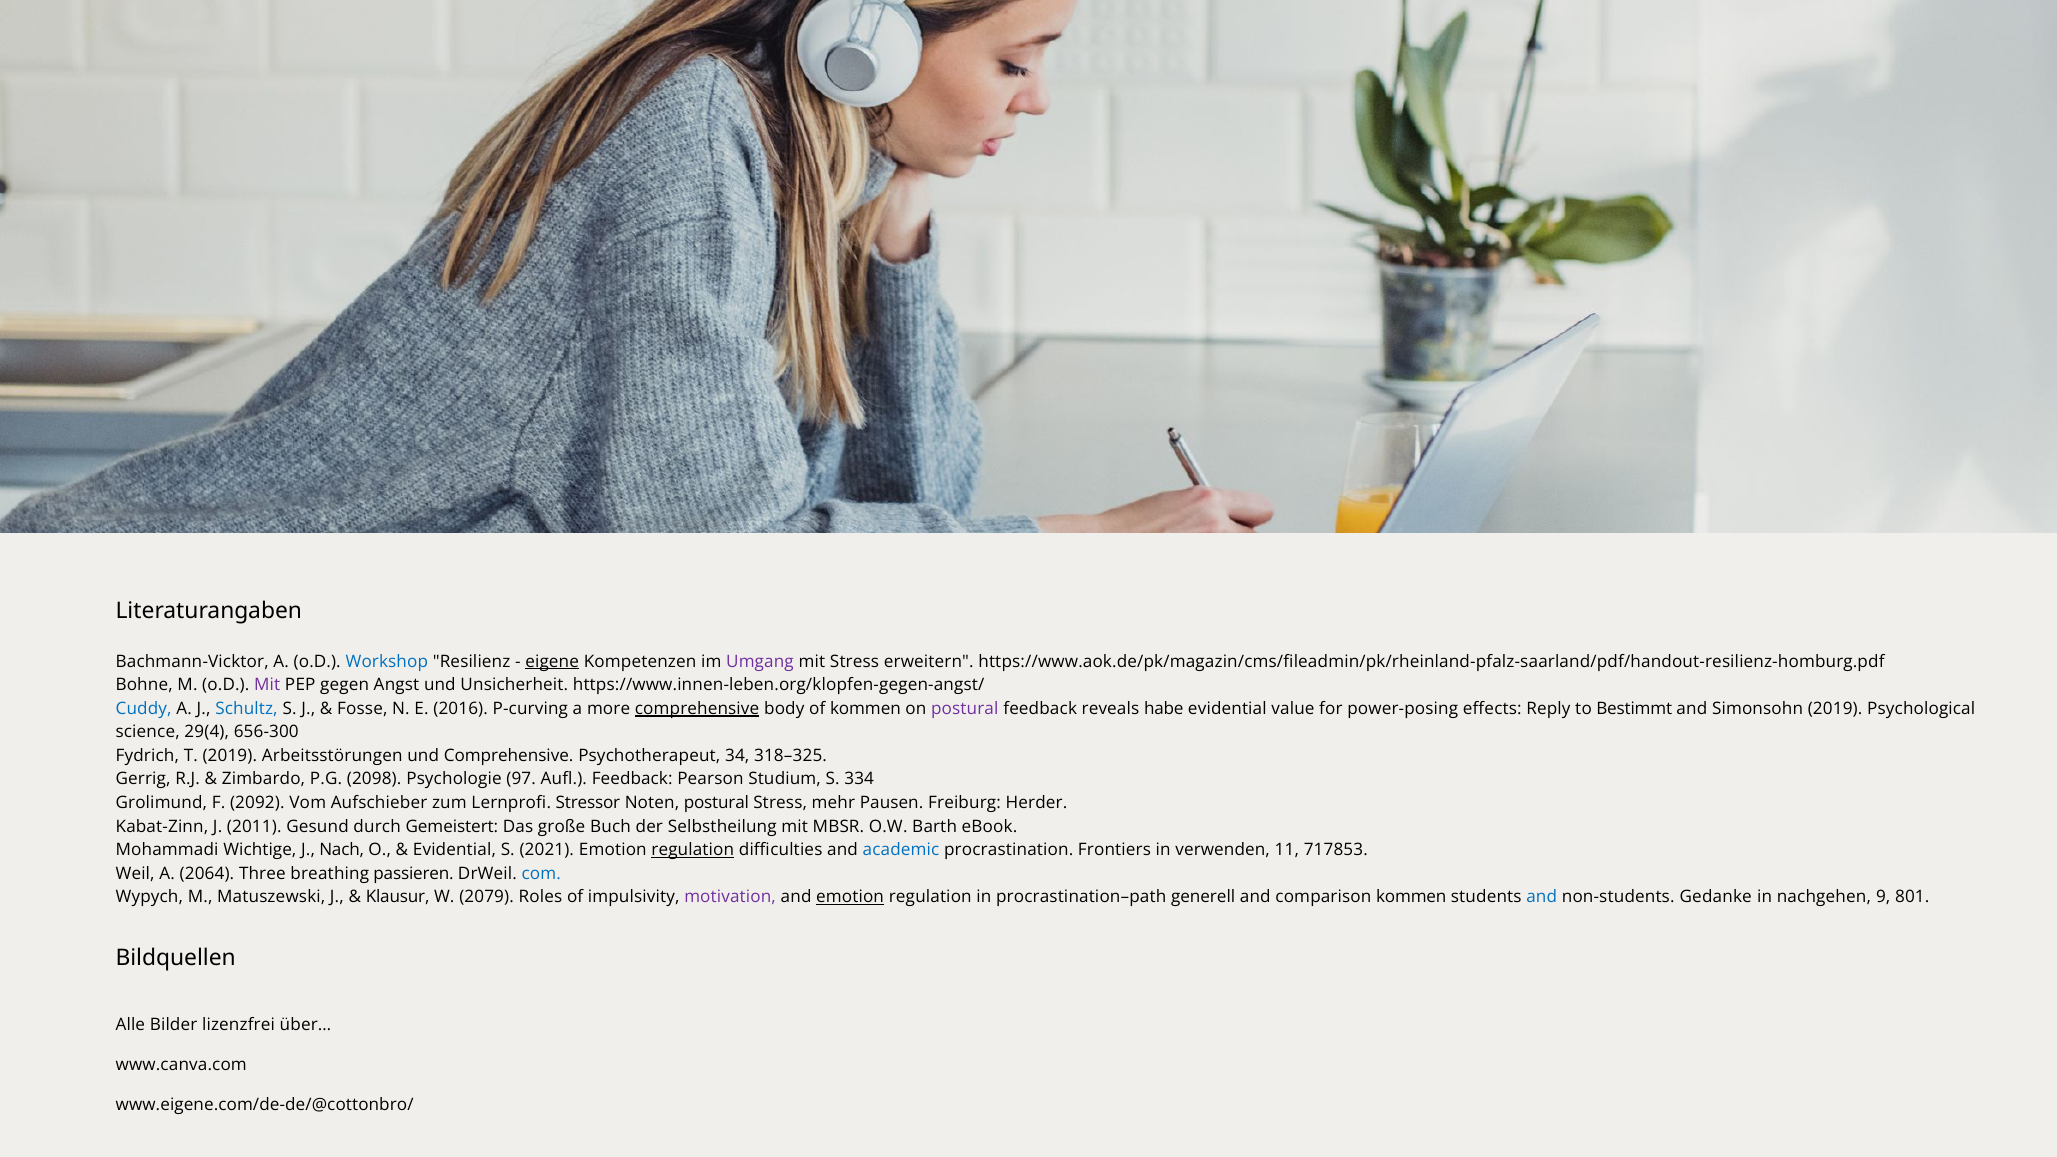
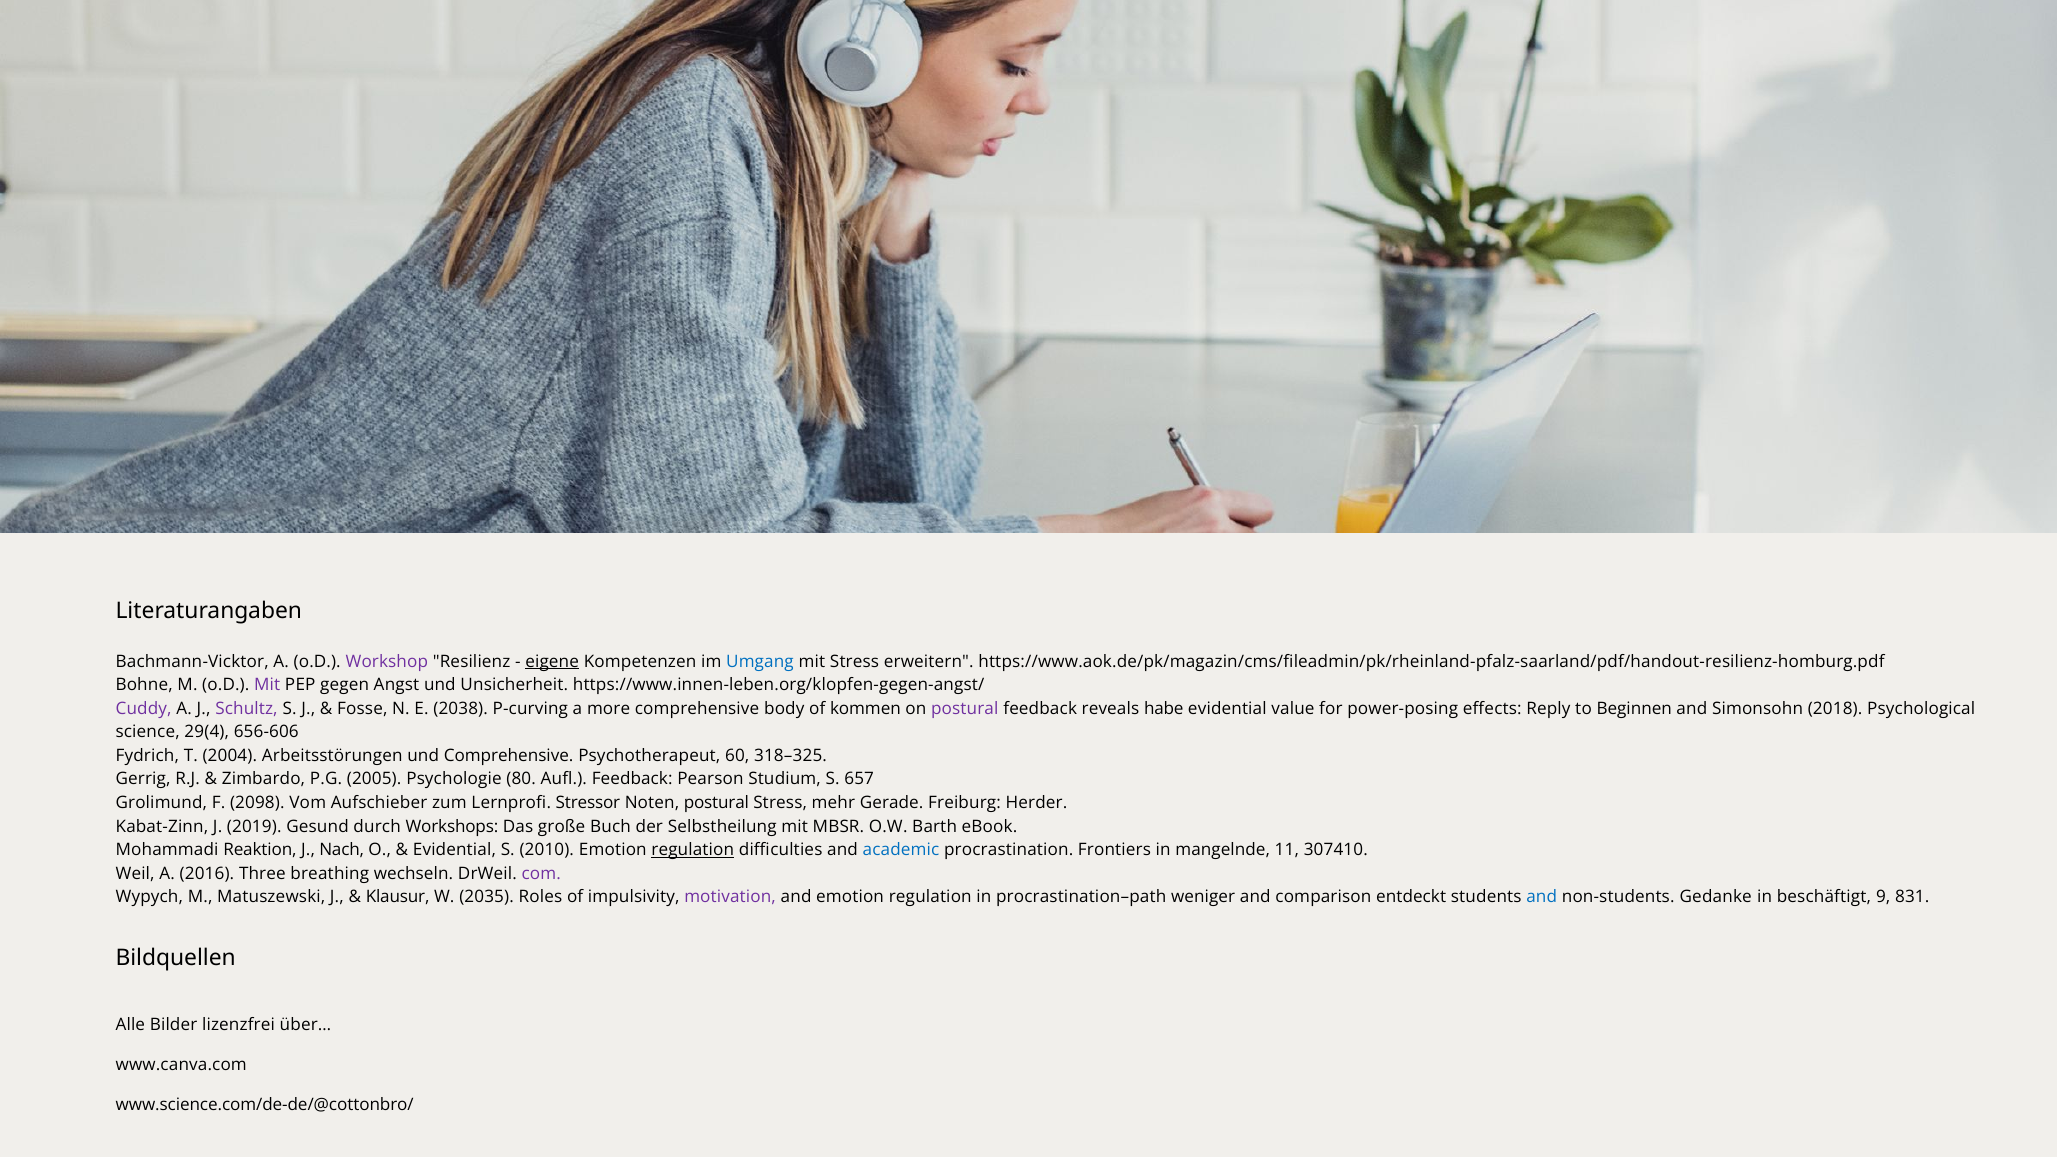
Workshop colour: blue -> purple (387, 662)
Umgang colour: purple -> blue (760, 662)
Cuddy colour: blue -> purple (144, 709)
Schultz colour: blue -> purple (246, 709)
2016: 2016 -> 2038 (461, 709)
comprehensive underline: present -> none (697, 709)
Bestimmt: Bestimmt -> Beginnen (1634, 709)
Simonsohn 2019: 2019 -> 2018 (1835, 709)
656-300: 656-300 -> 656-606 (266, 732)
T 2019: 2019 -> 2004 (230, 756)
34: 34 -> 60 (737, 756)
2098: 2098 -> 2005 (374, 779)
97: 97 -> 80 (521, 779)
334: 334 -> 657 (859, 779)
2092: 2092 -> 2098 (257, 803)
Pausen: Pausen -> Gerade (892, 803)
2011: 2011 -> 2019 (254, 827)
Gemeistert: Gemeistert -> Workshops (452, 827)
Wichtige: Wichtige -> Reaktion (260, 850)
2021: 2021 -> 2010 (547, 850)
verwenden: verwenden -> mangelnde (1223, 850)
717853: 717853 -> 307410 (1336, 850)
2064: 2064 -> 2016 (207, 874)
passieren: passieren -> wechseln (413, 874)
com colour: blue -> purple (541, 874)
2079: 2079 -> 2035 (487, 897)
emotion underline: present -> none (850, 897)
generell: generell -> weniger (1203, 897)
comparison kommen: kommen -> entdeckt (1411, 897)
nachgehen: nachgehen -> beschäftigt (1824, 897)
801: 801 -> 831 (1912, 897)
www.eigene.com/de-de/@cottonbro/: www.eigene.com/de-de/@cottonbro/ -> www.science.com/de-de/@cottonbro/ (265, 1104)
